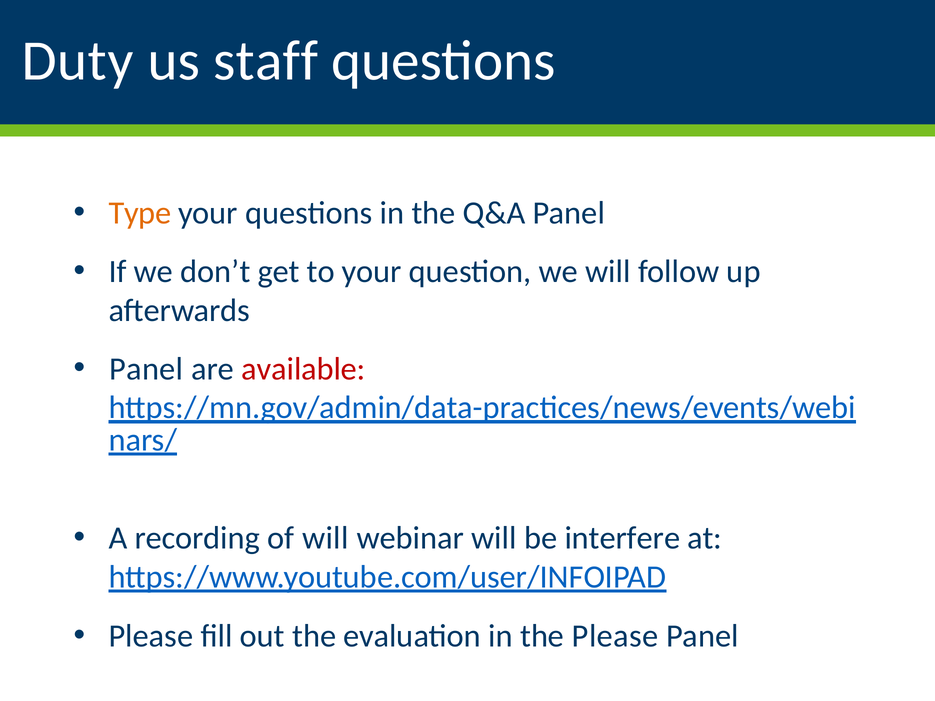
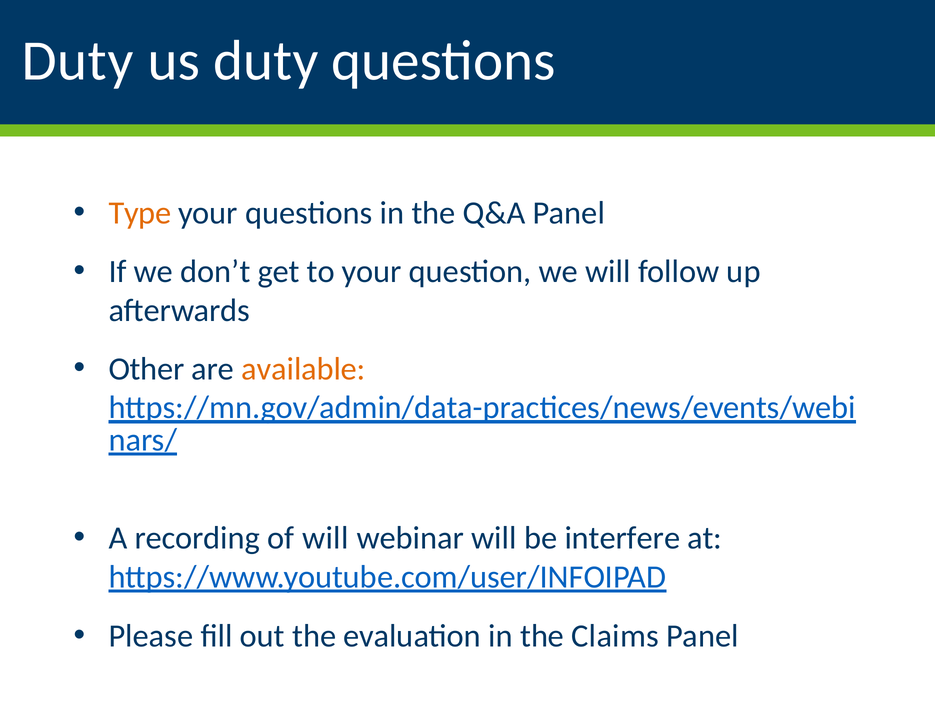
us staff: staff -> duty (266, 61)
Panel: Panel -> Other (147, 369)
available colour: red -> orange (304, 369)
the Please: Please -> Claims (615, 636)
